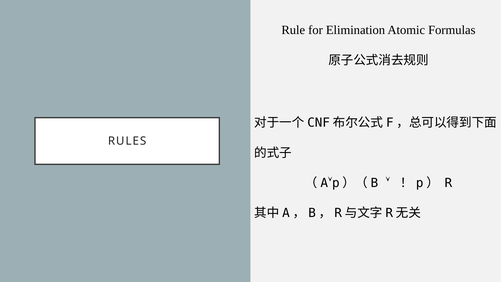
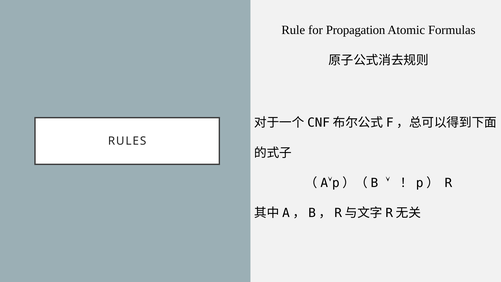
Elimination: Elimination -> Propagation (356, 30)
